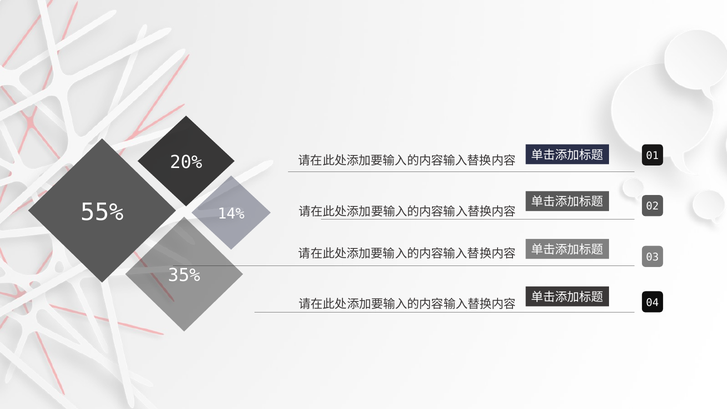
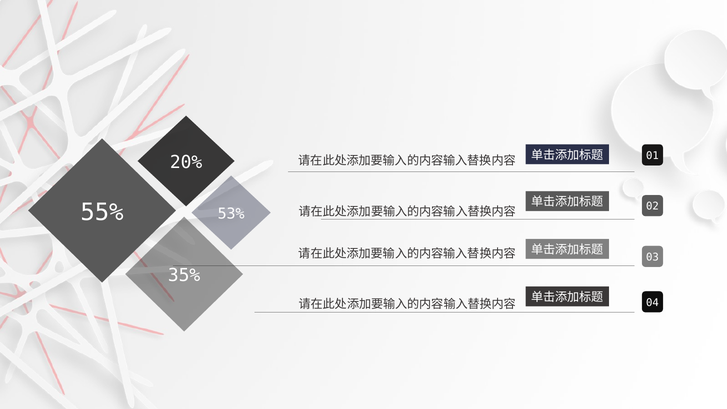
14%: 14% -> 53% (231, 214)
